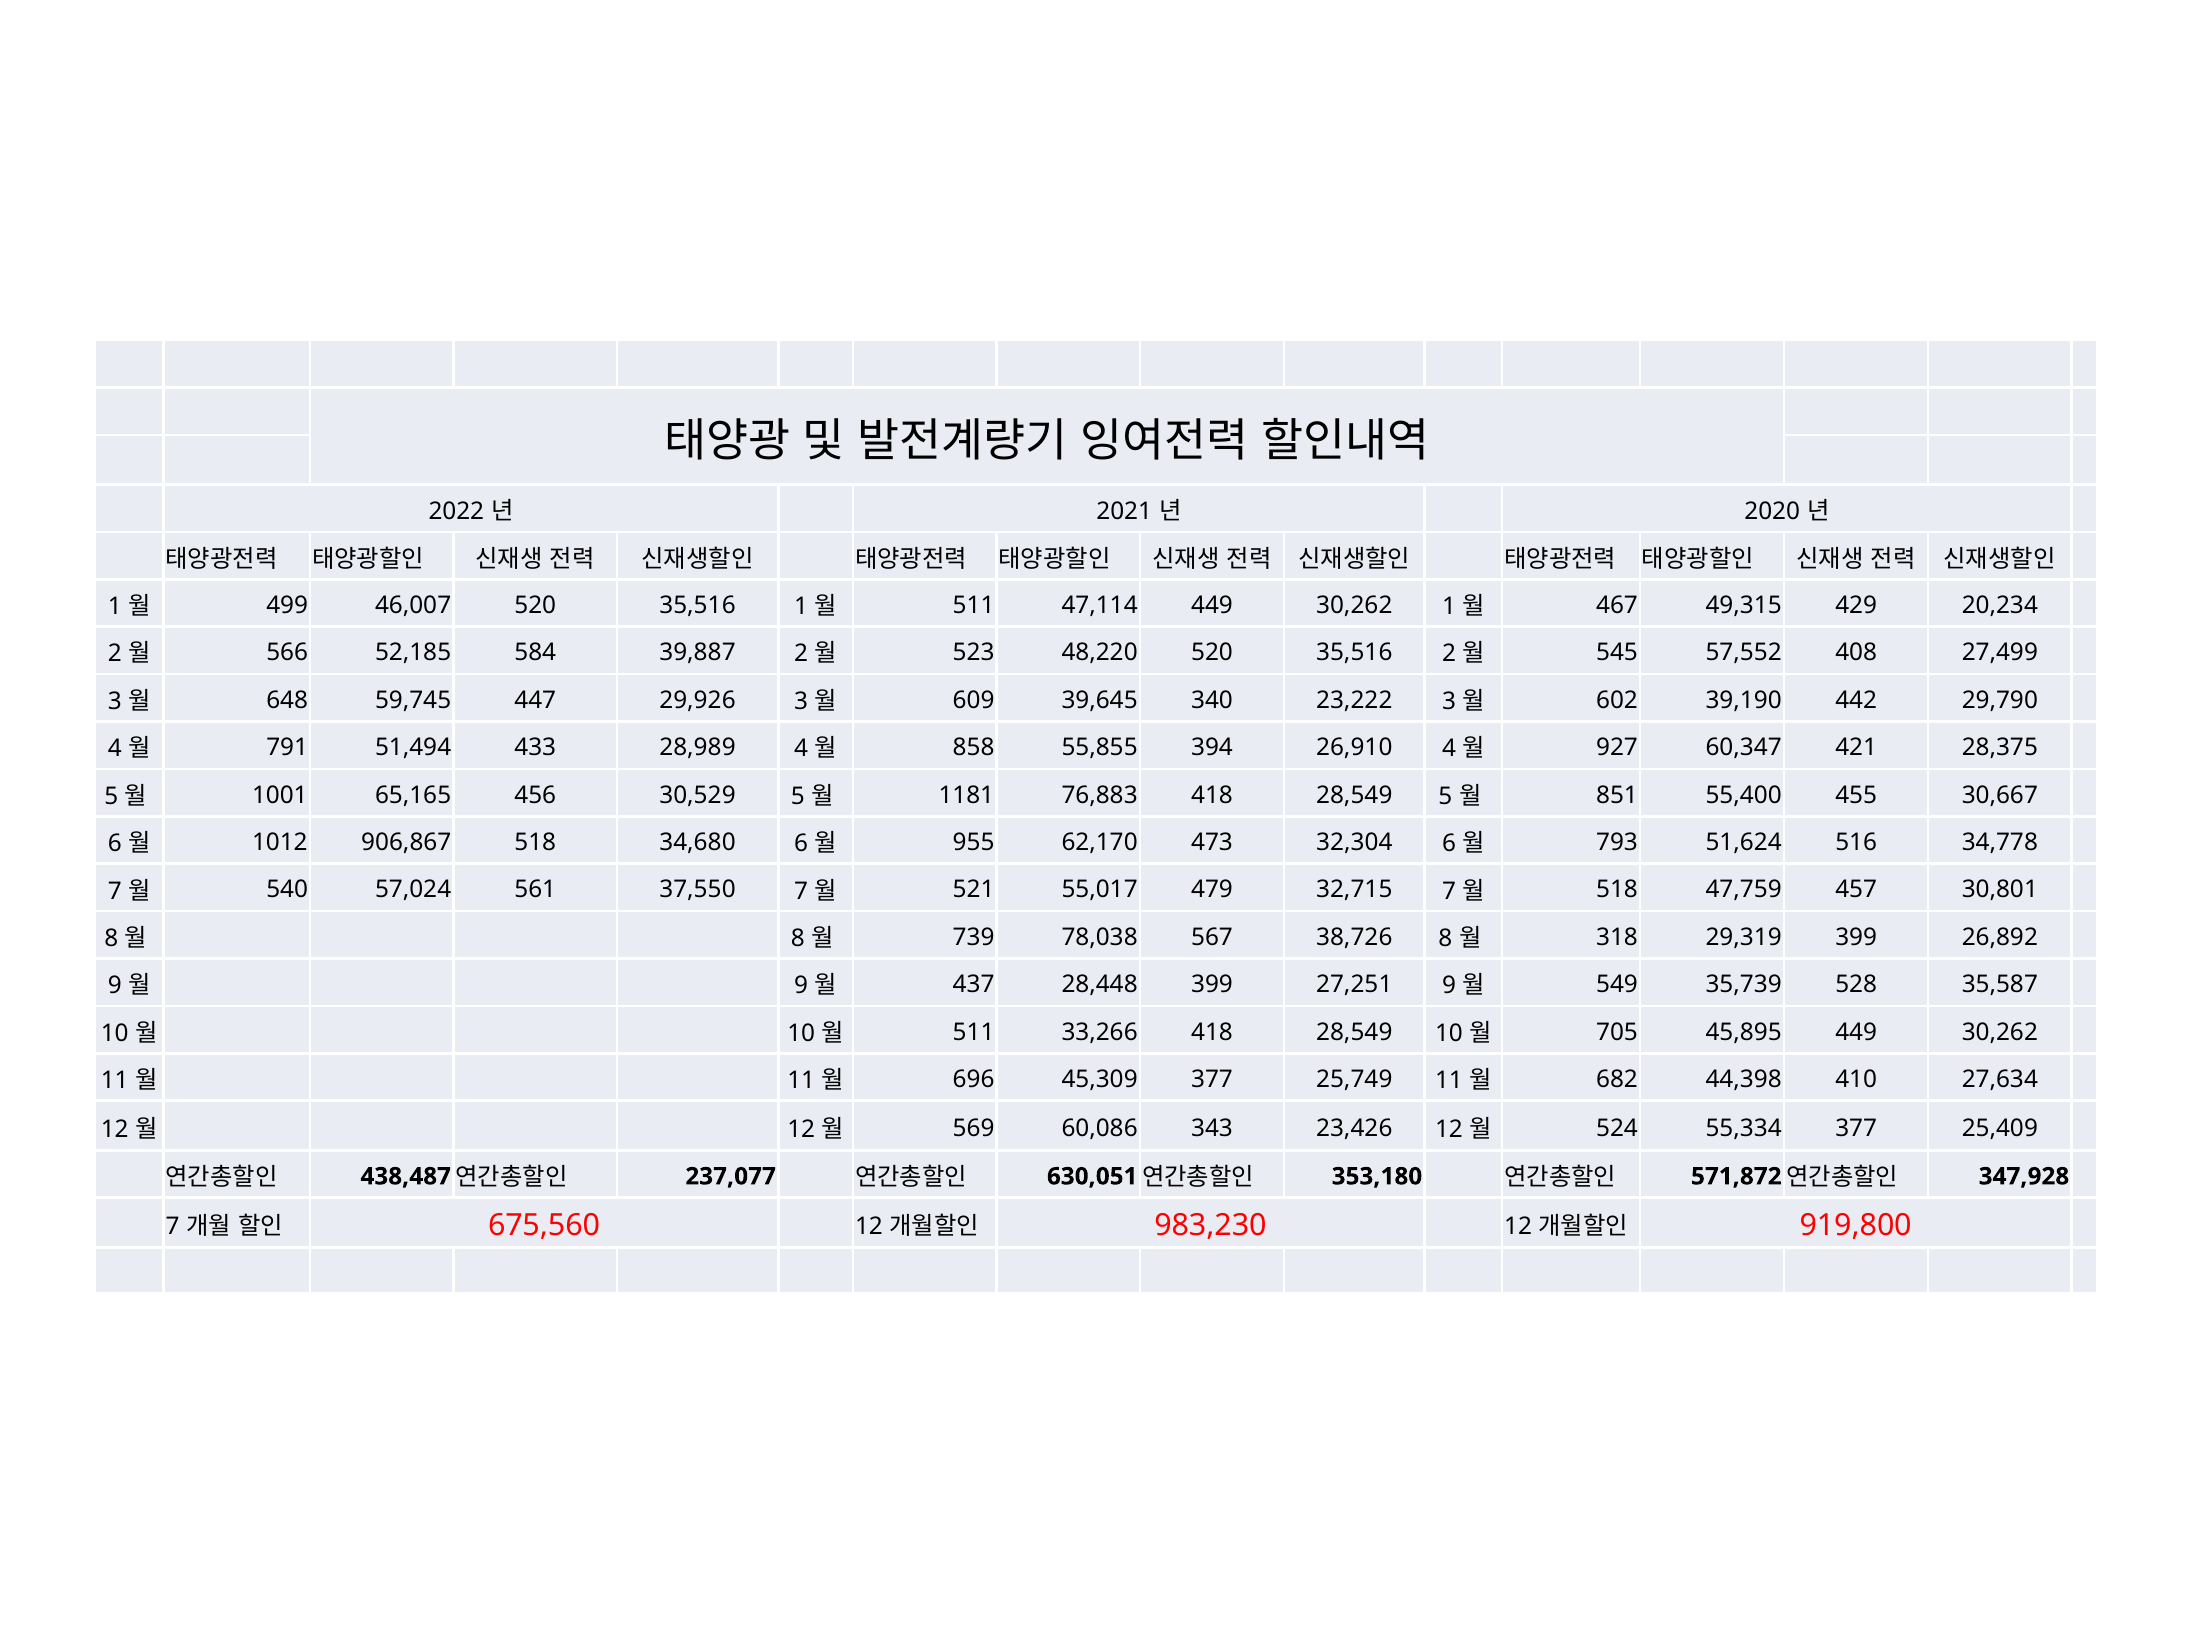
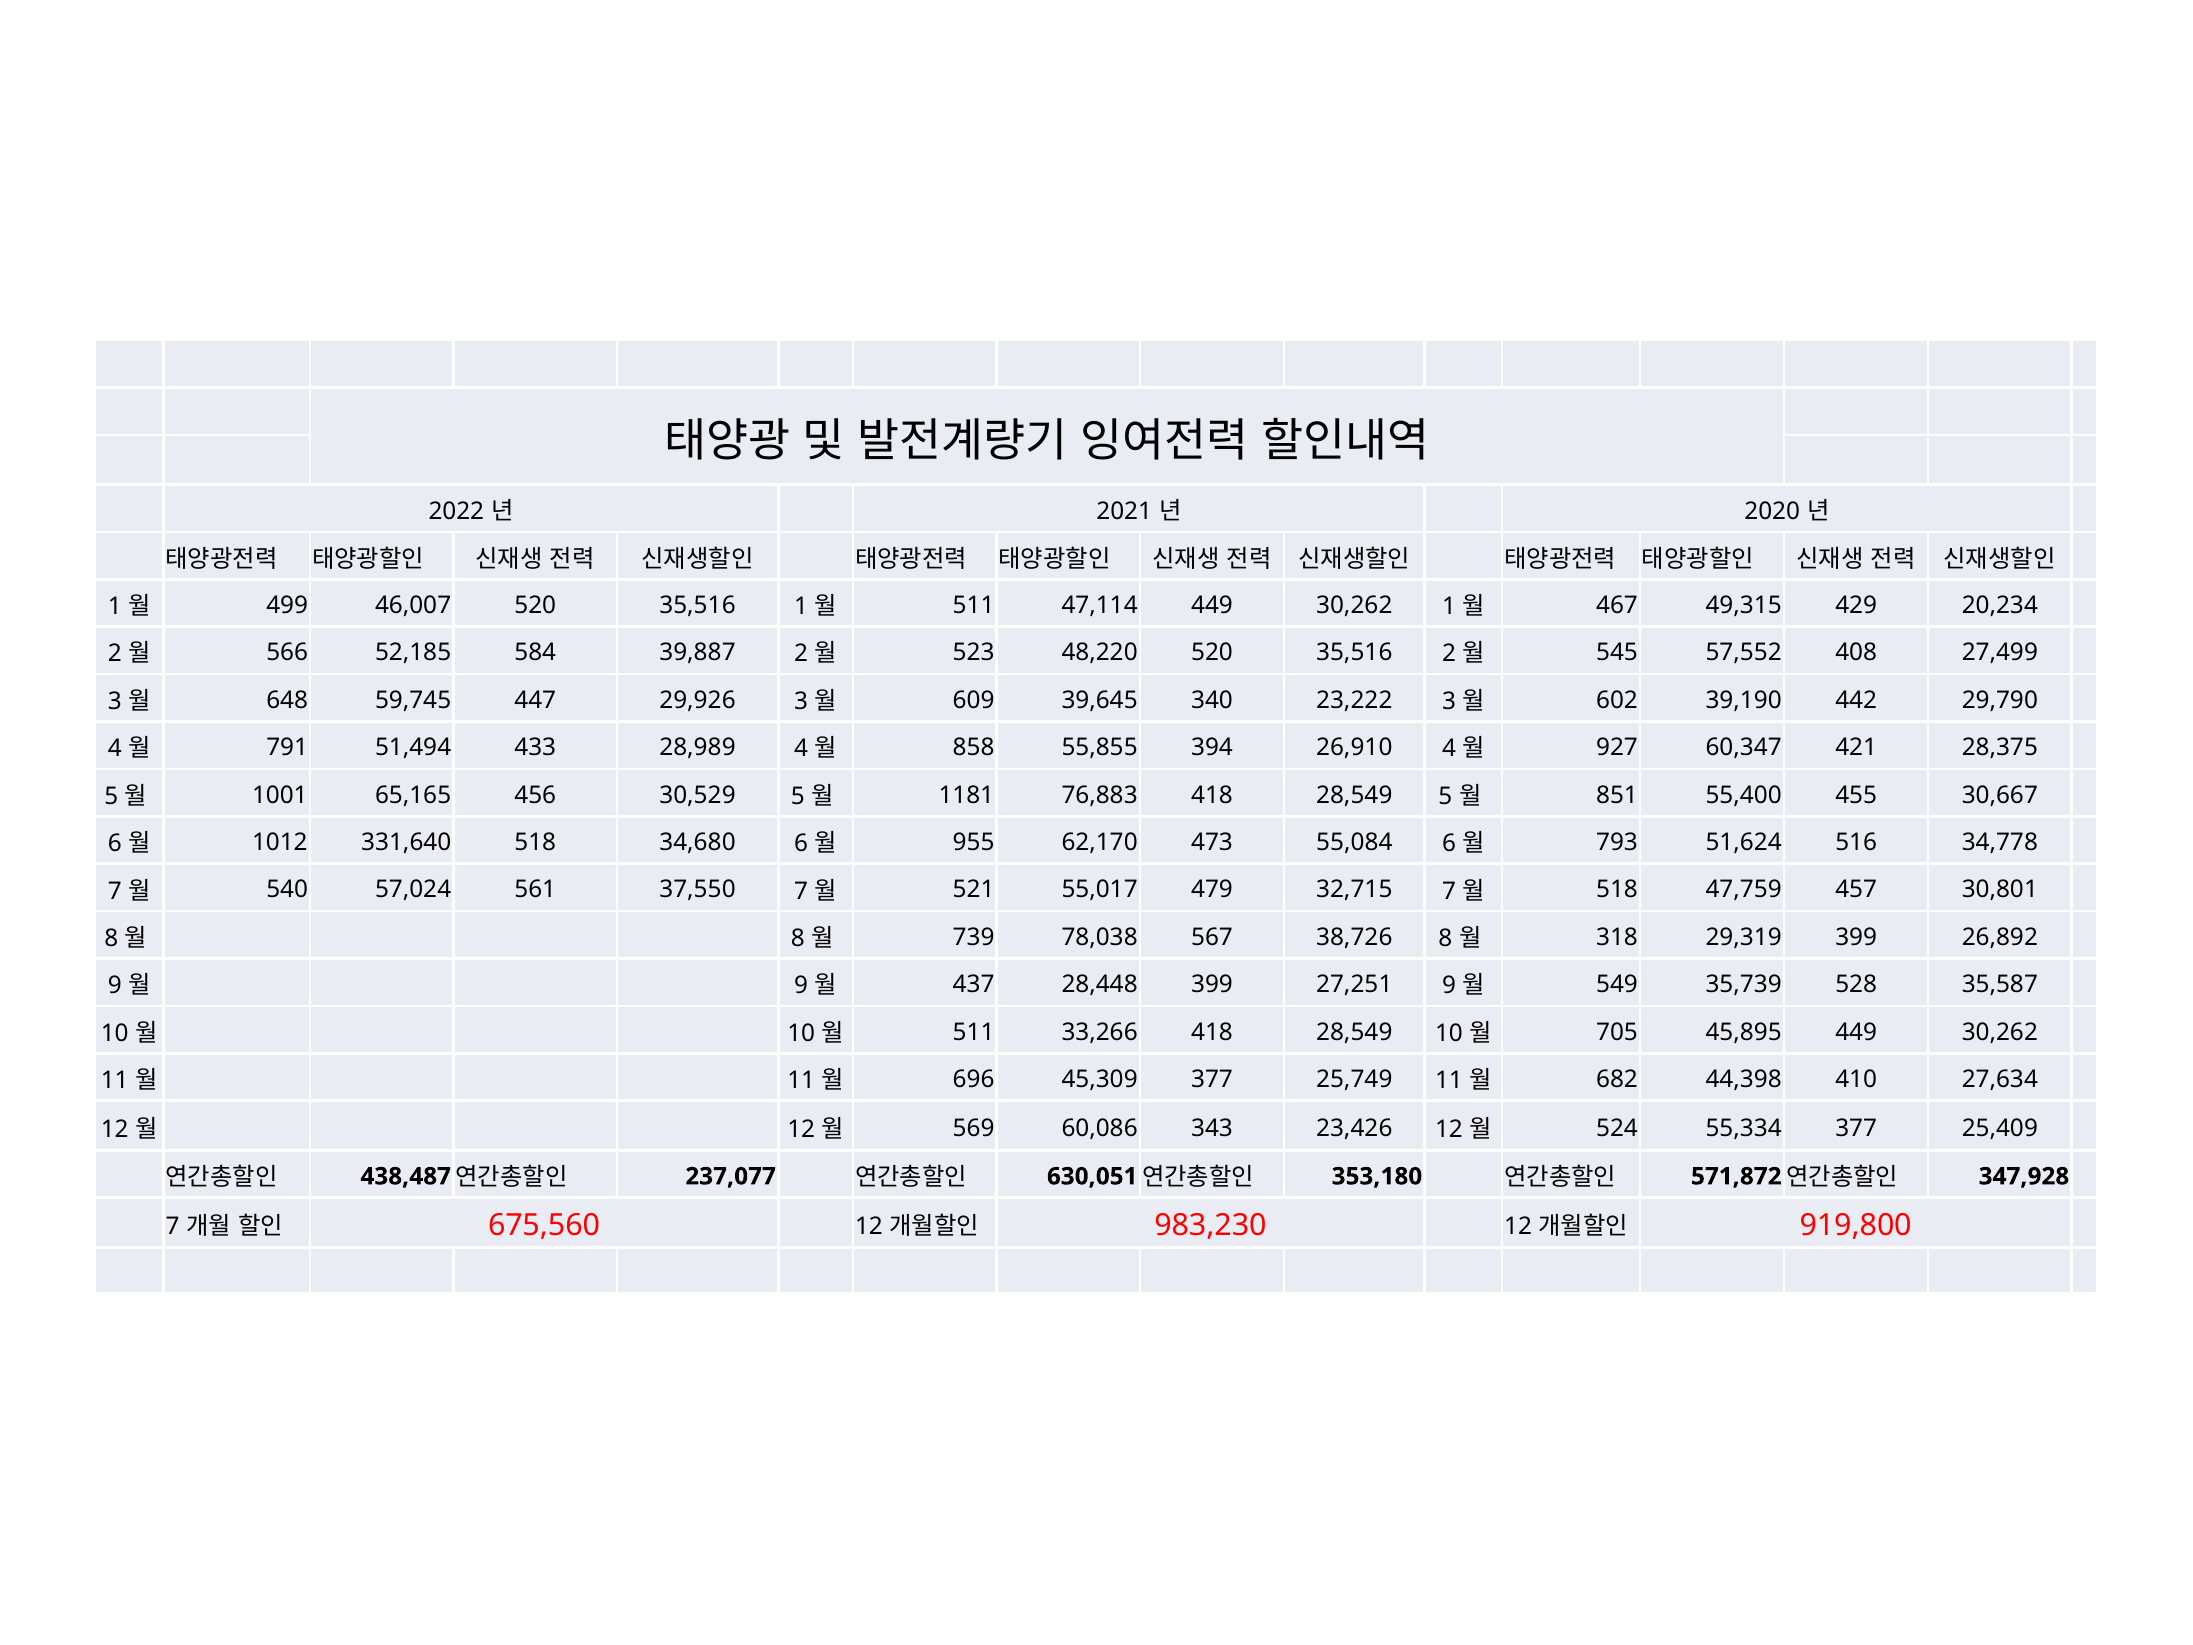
906,867: 906,867 -> 331,640 (406, 842)
32,304: 32,304 -> 55,084 (1354, 842)
